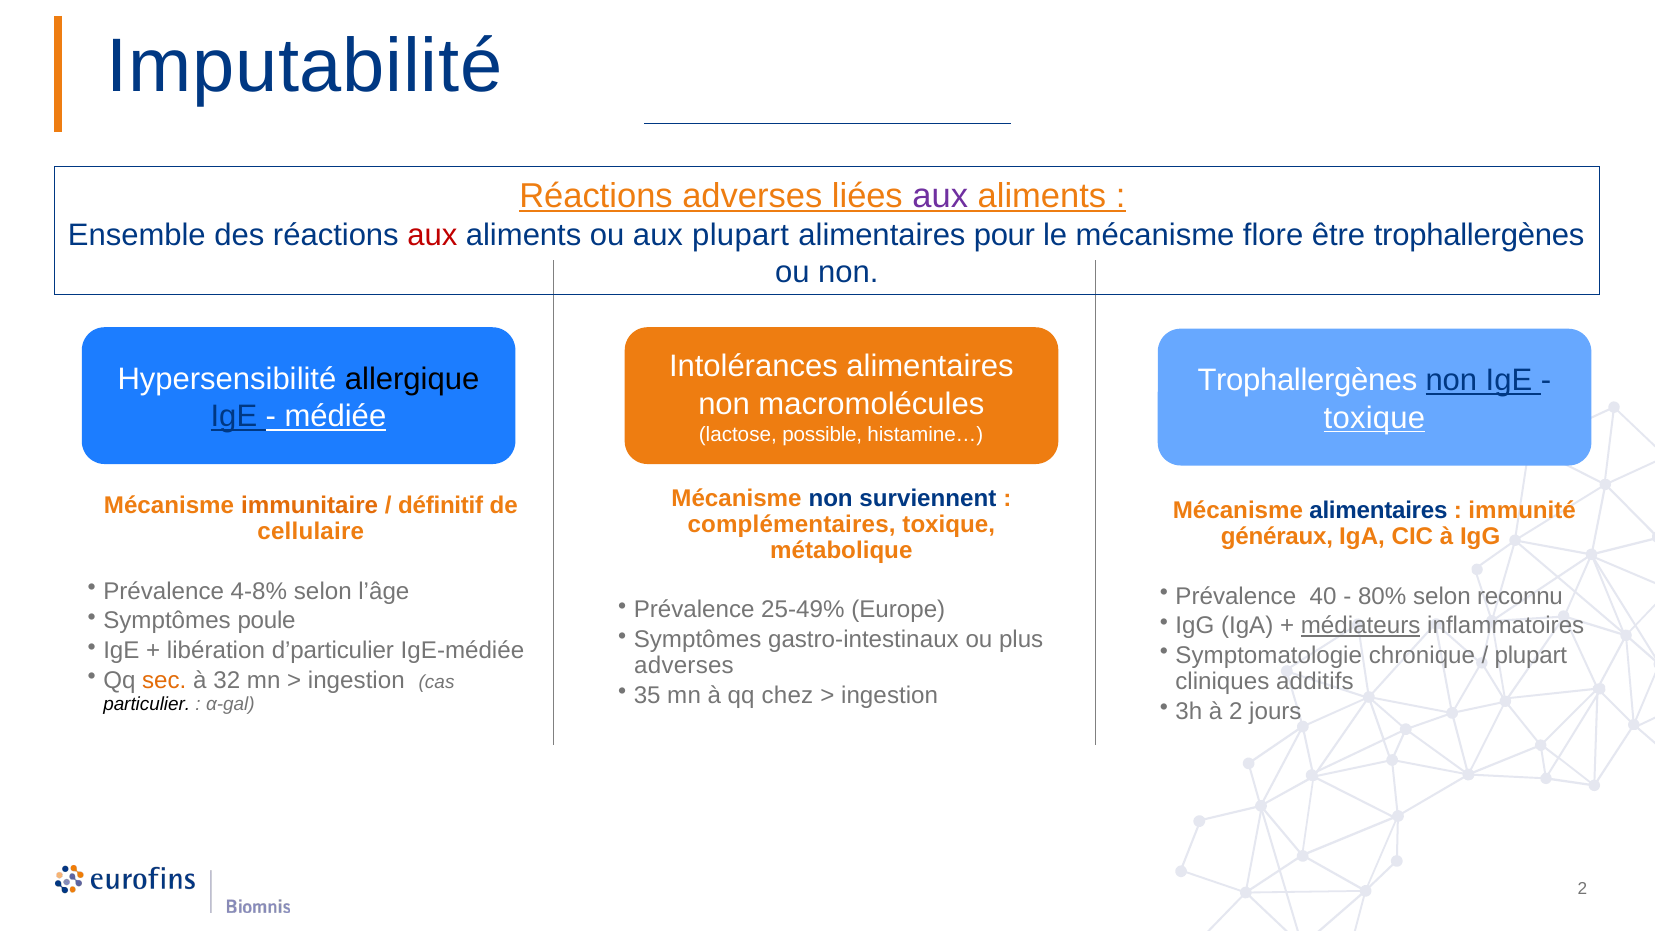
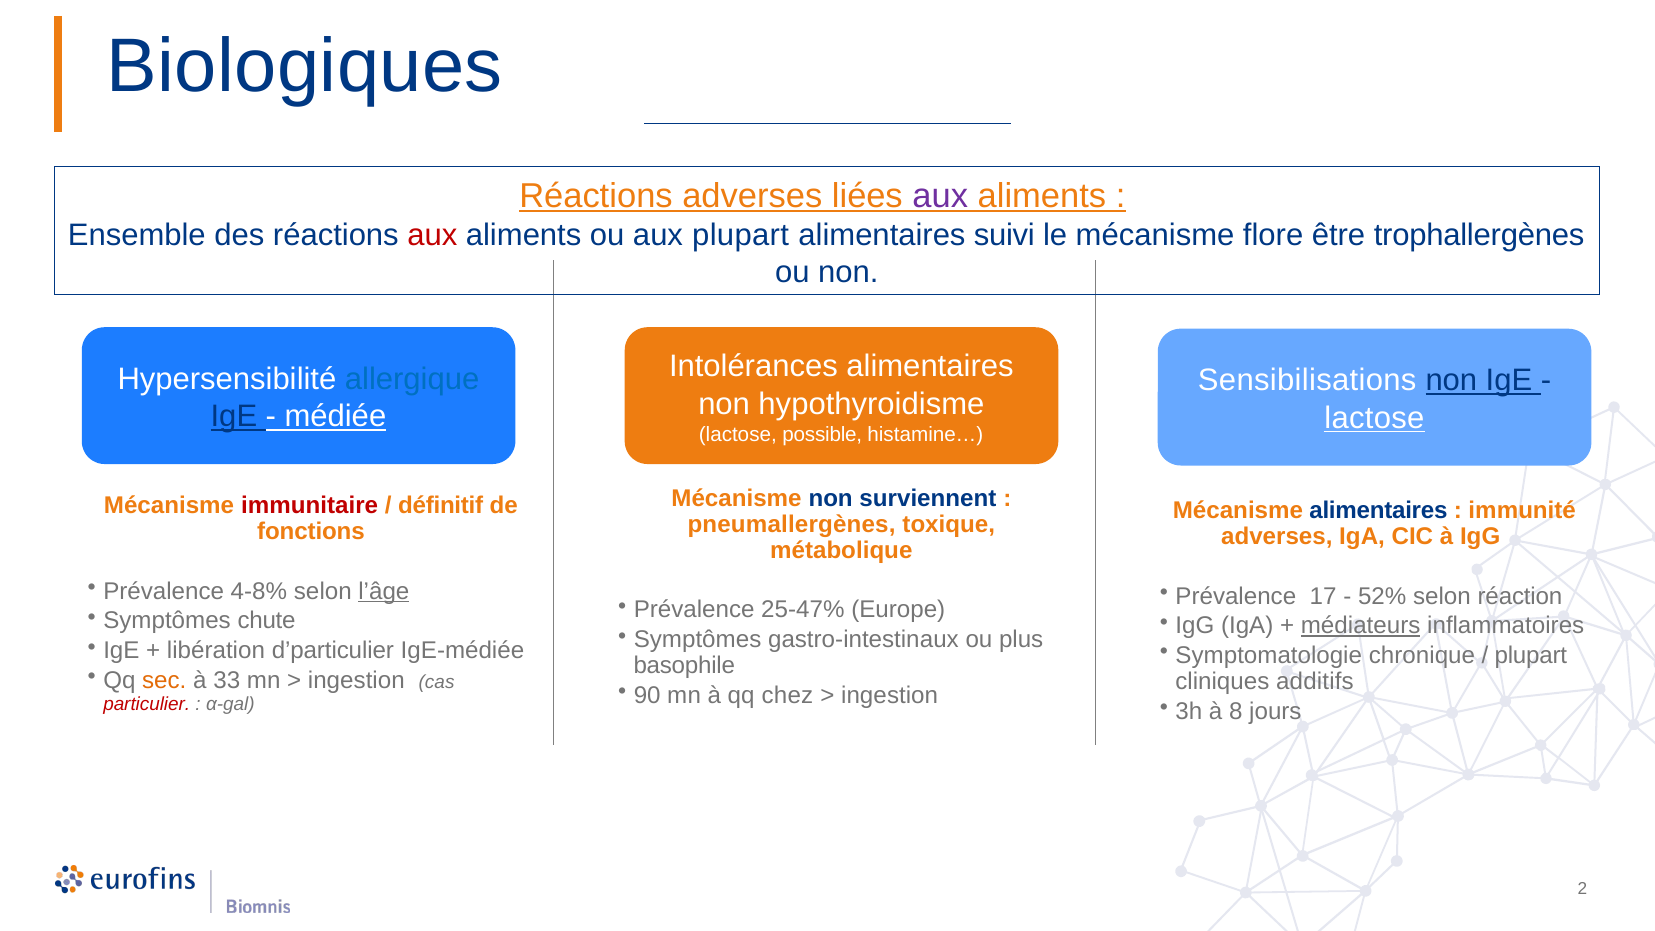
Imputabilité: Imputabilité -> Biologiques (305, 66)
pour: pour -> suivi (1004, 235)
allergique colour: black -> blue (412, 379)
Trophallergènes: Trophallergènes -> Sensibilisations (1307, 381)
macromolécules: macromolécules -> hypothyroidisme (871, 404)
toxique: toxique -> lactose (1374, 418)
immunitaire colour: orange -> red (310, 506)
complémentaires: complémentaires -> pneumallergènes (792, 524)
cellulaire: cellulaire -> fonctions (311, 532)
généraux: généraux -> adverses (1277, 537)
l’âge underline: none -> present (384, 591)
40: 40 -> 17 (1323, 596)
80%: 80% -> 52% (1382, 596)
reconnu: reconnu -> réaction (1520, 596)
25-49%: 25-49% -> 25-47% (803, 610)
poule: poule -> chute (267, 621)
adverses: adverses -> basophile (684, 666)
32: 32 -> 33 (227, 680)
35: 35 -> 90 (647, 695)
particulier colour: black -> red (147, 704)
à 2: 2 -> 8 (1236, 711)
